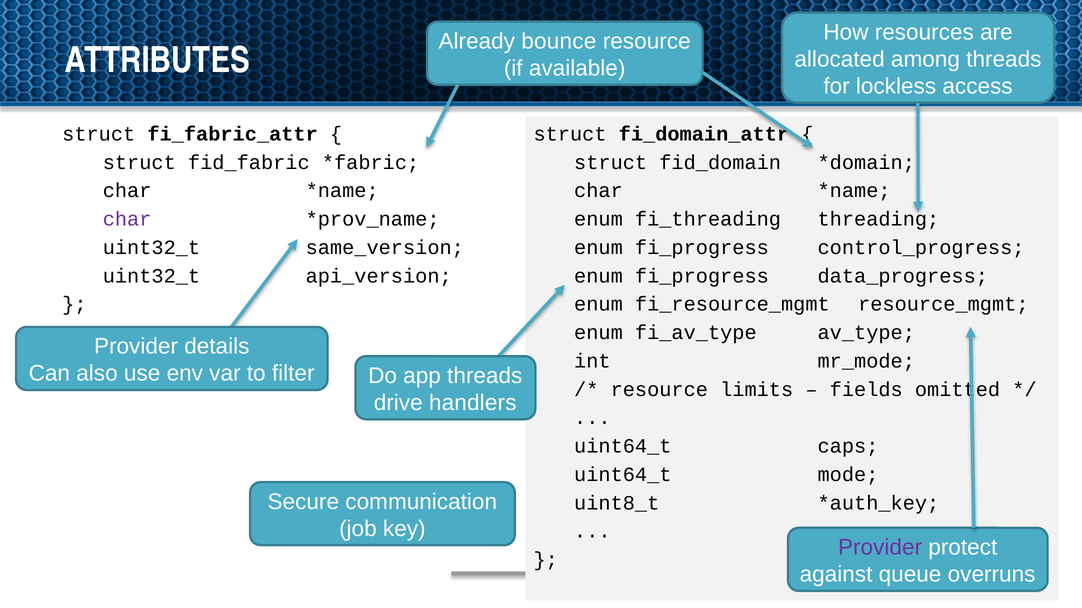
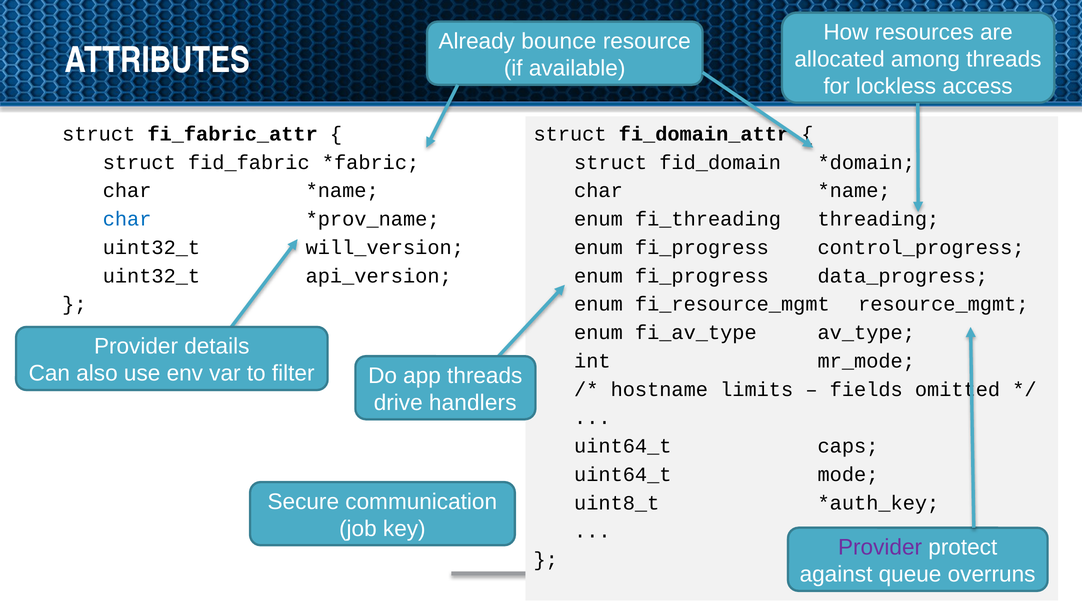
char colour: purple -> blue (127, 219)
same_version: same_version -> will_version (385, 248)
resource: resource -> hostname (659, 390)
